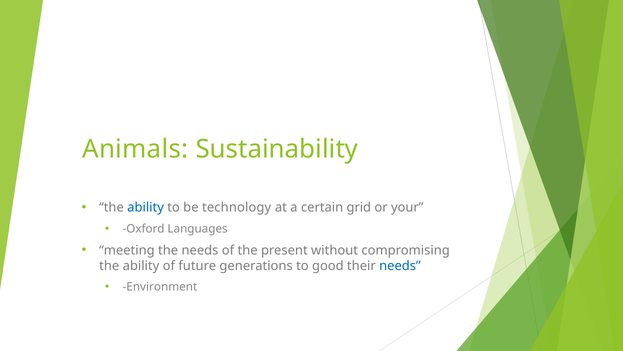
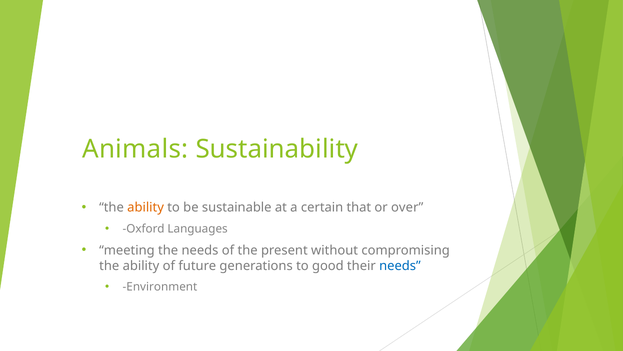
ability colour: blue -> orange (146, 207)
technology: technology -> sustainable (237, 207)
grid: grid -> that (359, 207)
your: your -> over (407, 207)
